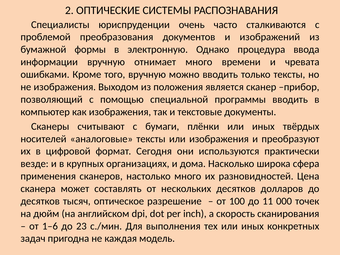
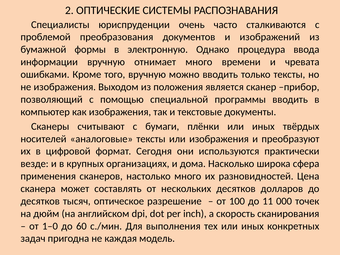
1–6: 1–6 -> 1–0 (50, 226)
23: 23 -> 60 (81, 226)
